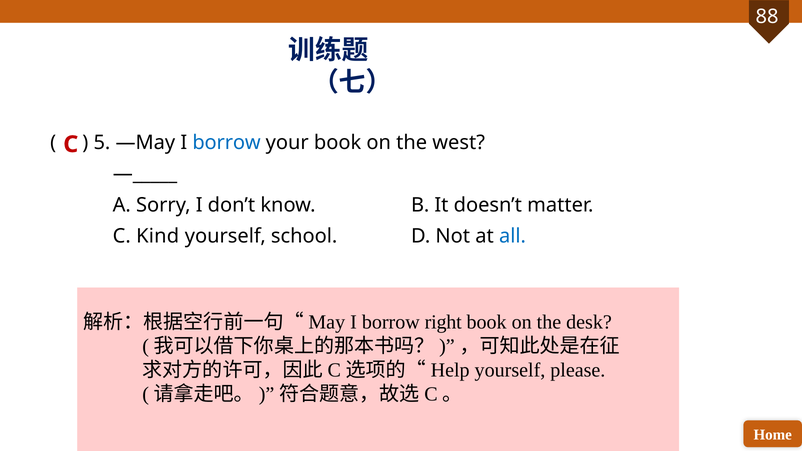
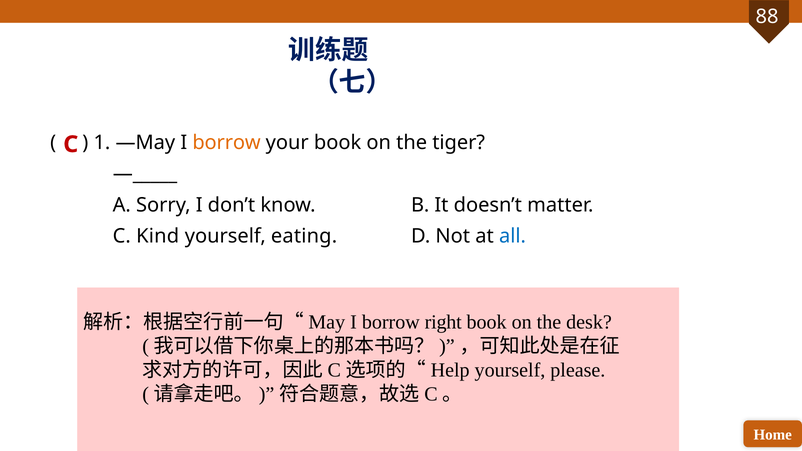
5: 5 -> 1 (102, 142)
borrow colour: blue -> orange (227, 142)
west: west -> tiger (459, 142)
school: school -> eating (304, 236)
